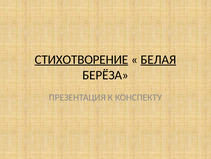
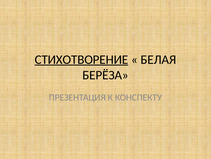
БЕЛАЯ underline: present -> none (158, 59)
